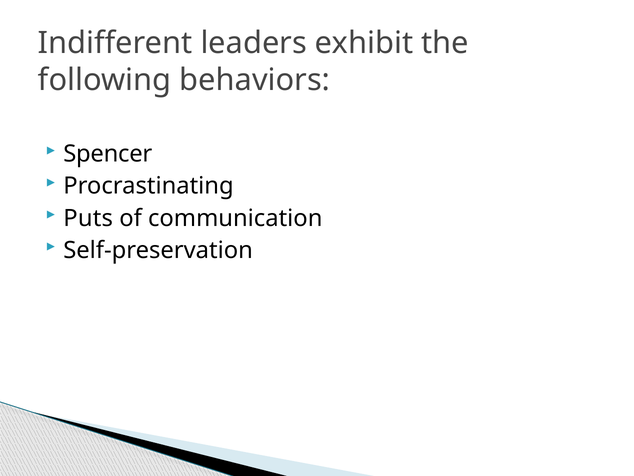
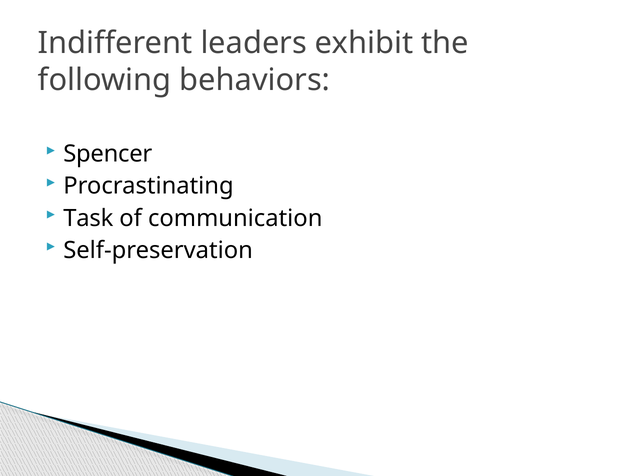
Puts: Puts -> Task (88, 218)
